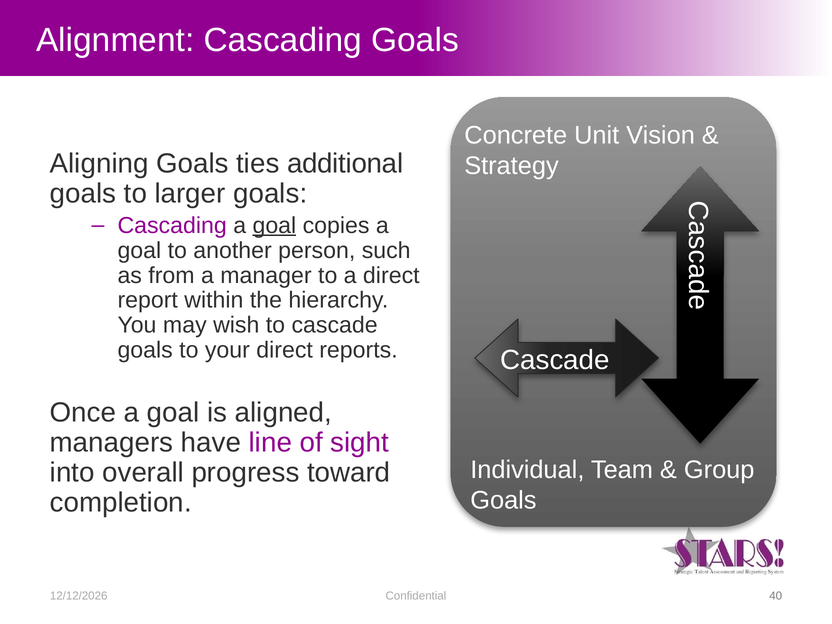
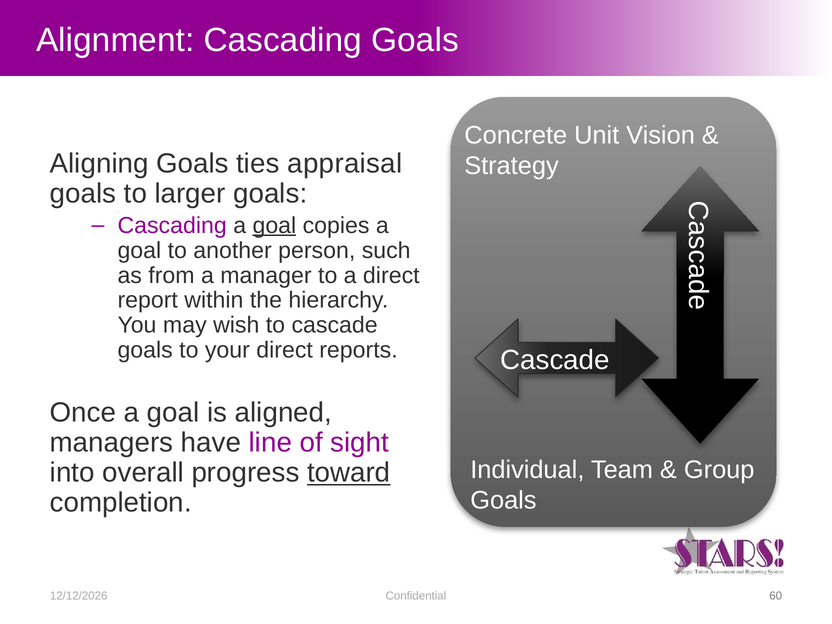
additional: additional -> appraisal (345, 163)
toward underline: none -> present (349, 473)
40: 40 -> 60 (776, 596)
